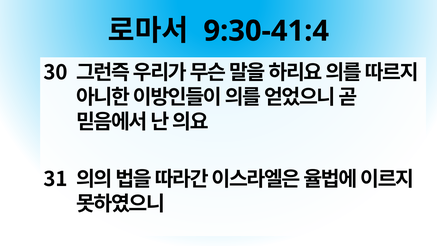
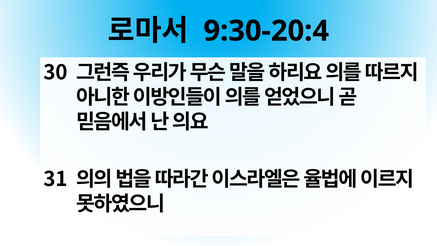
9:30-41:4: 9:30-41:4 -> 9:30-20:4 (266, 31)
